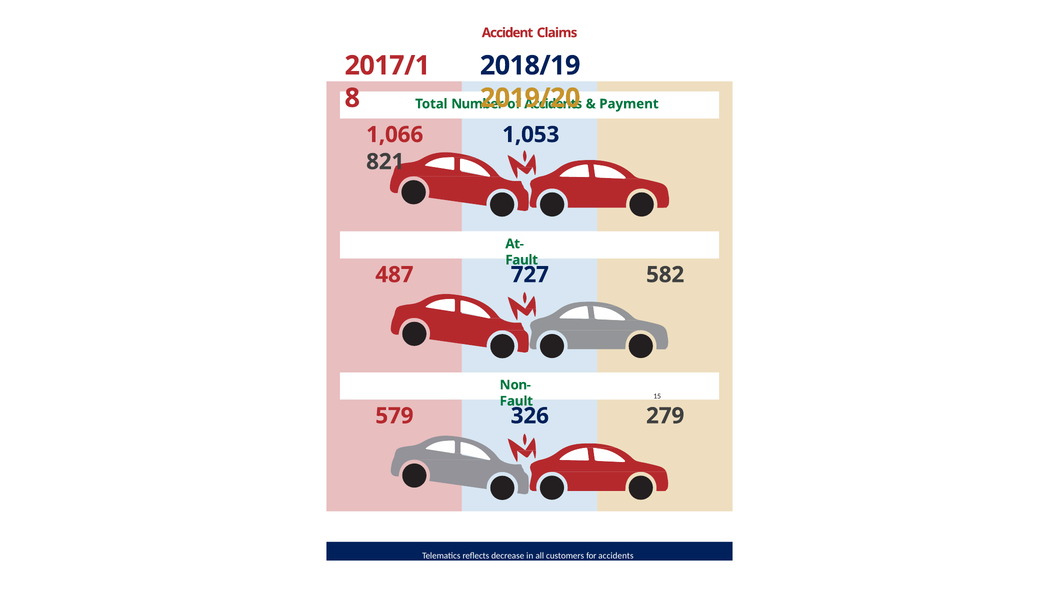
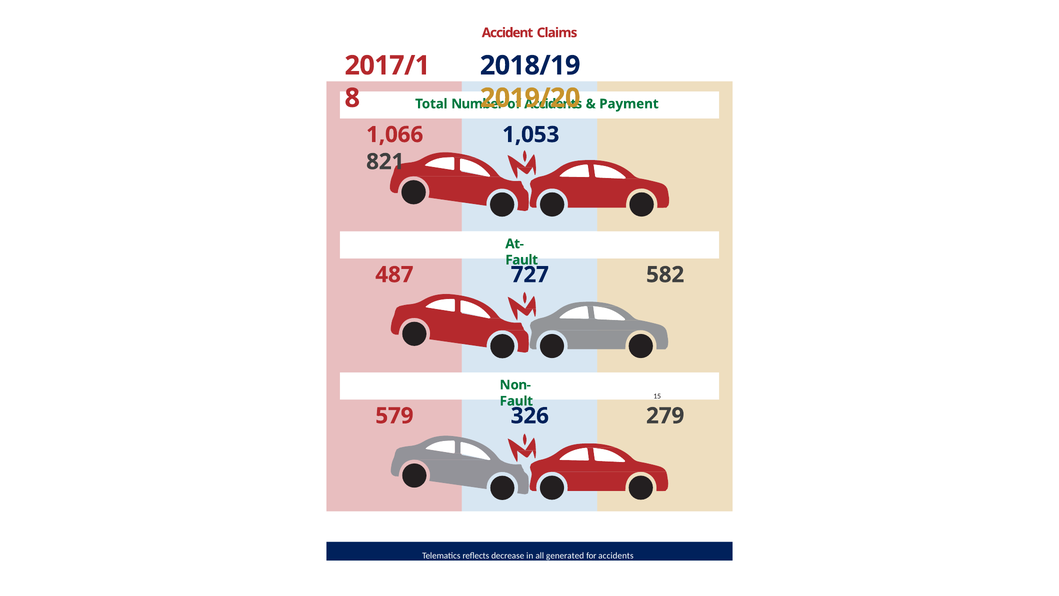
customers: customers -> generated (565, 555)
